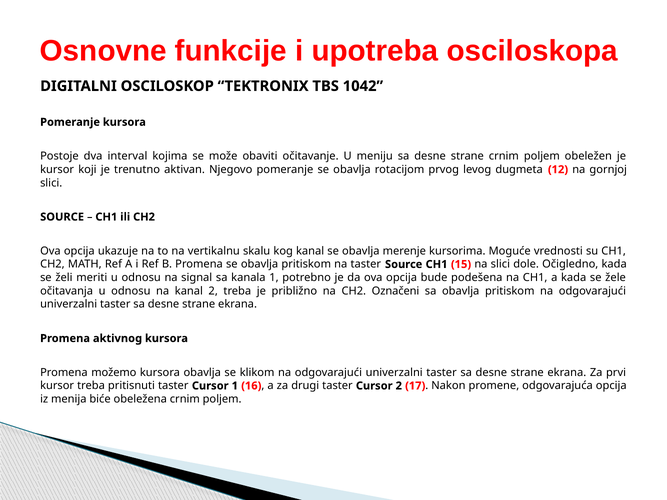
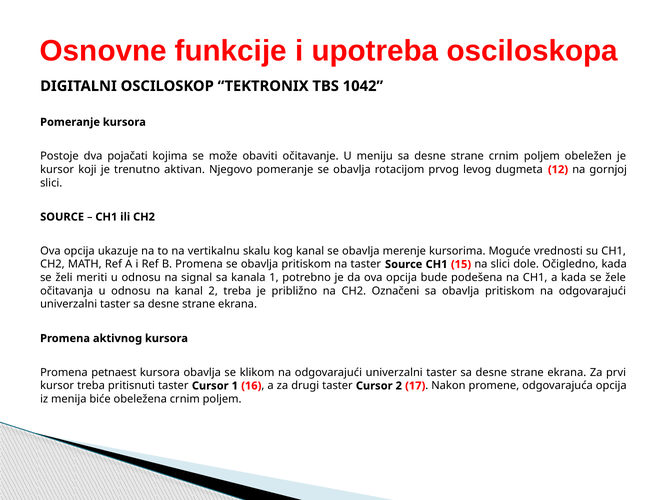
interval: interval -> pojačati (128, 156)
možemo: možemo -> petnaest (114, 373)
